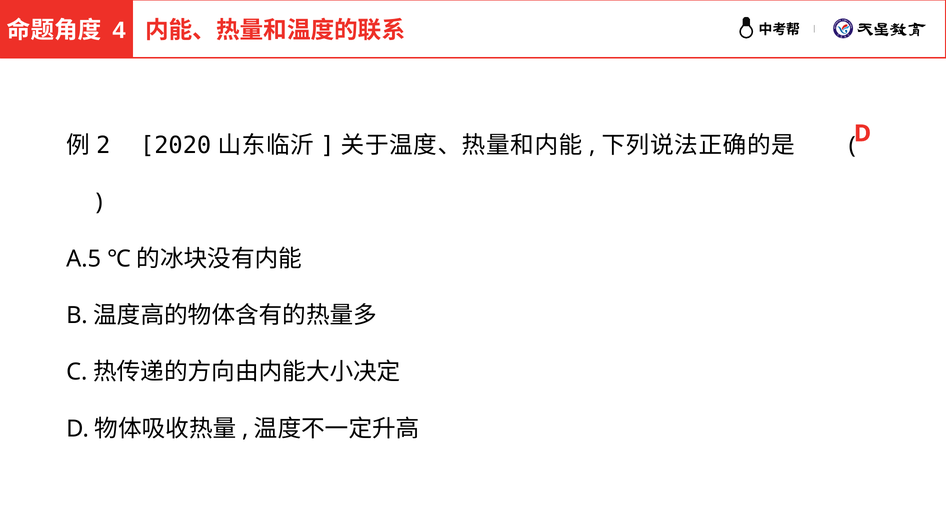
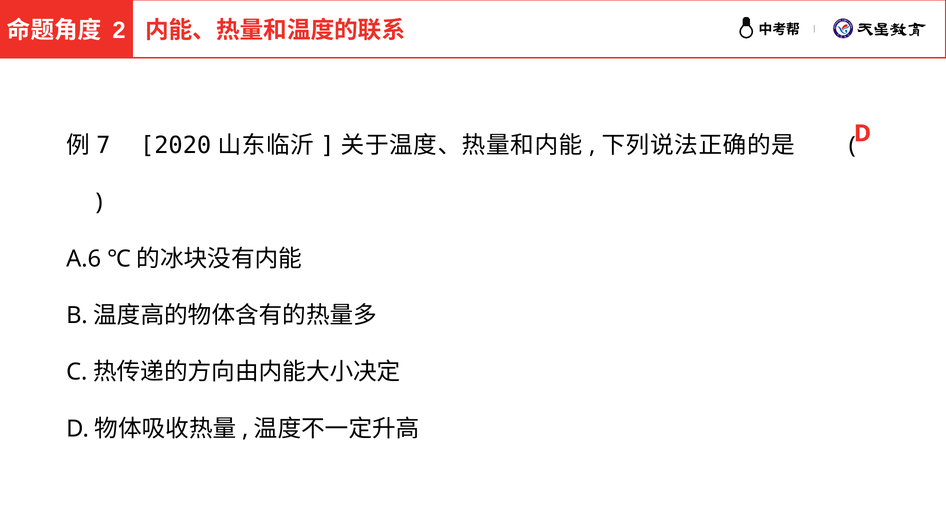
4: 4 -> 2 (119, 30)
2: 2 -> 7 (103, 145)
A.5: A.5 -> A.6 (84, 259)
